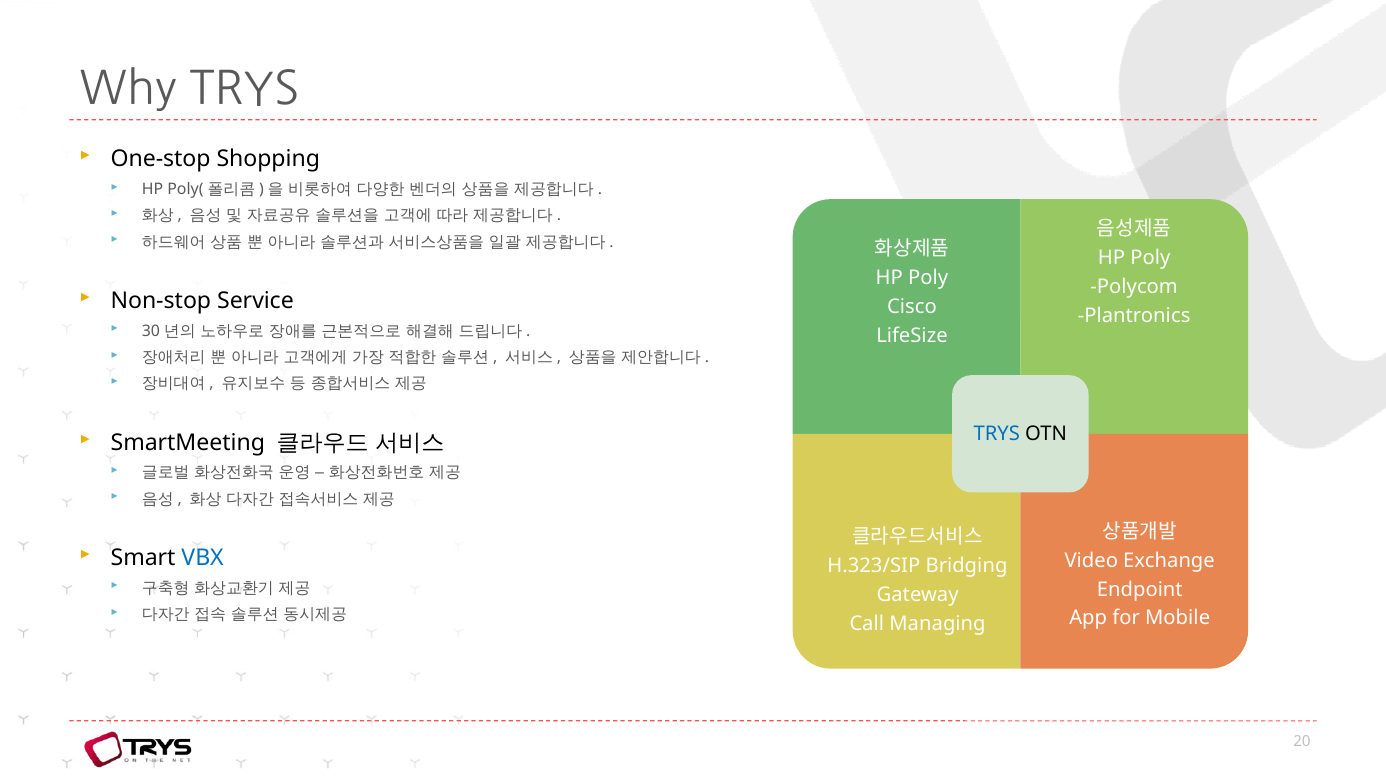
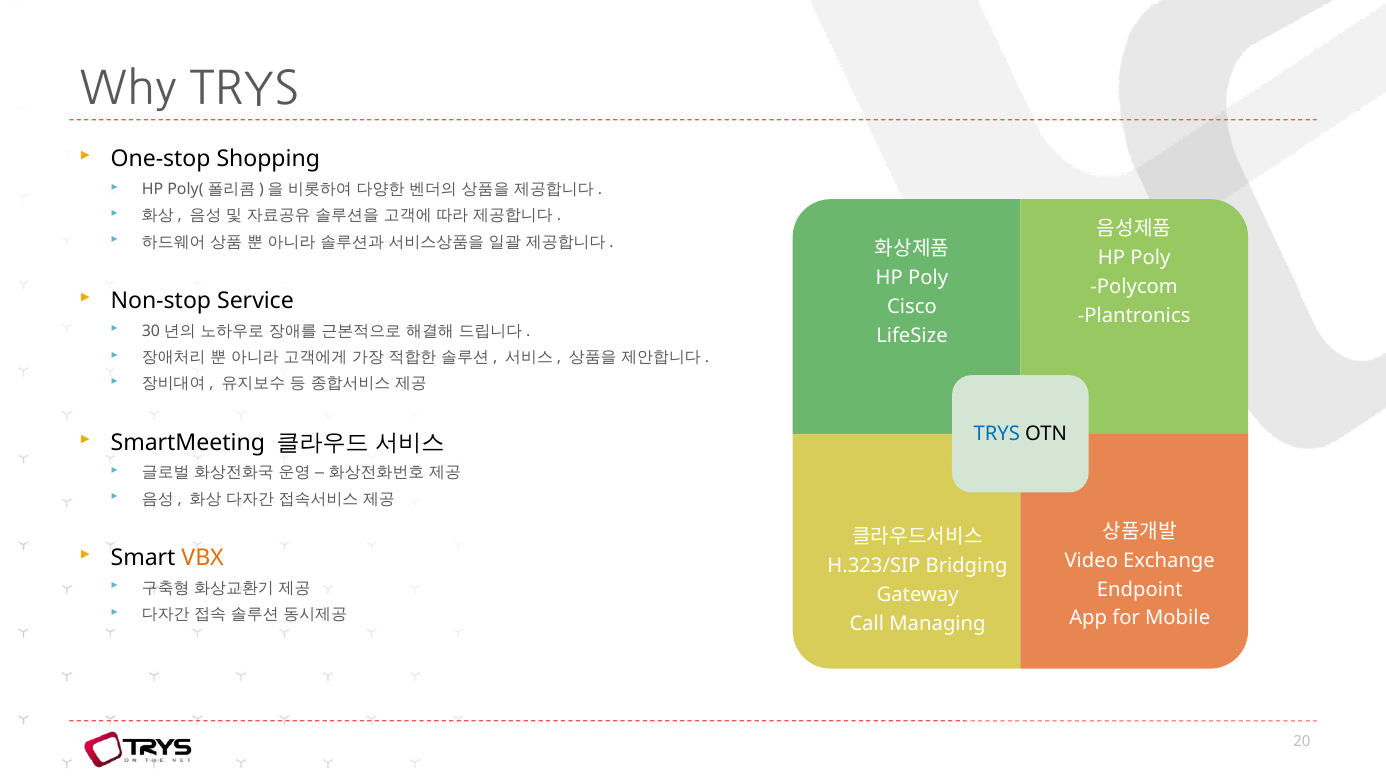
VBX colour: blue -> orange (203, 558)
